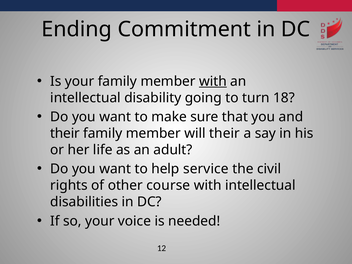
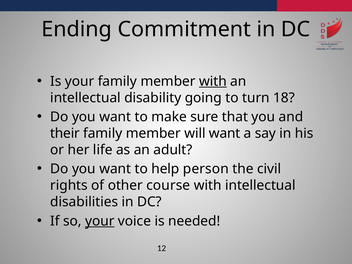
will their: their -> want (225, 133)
service: service -> person (206, 169)
your underline: none -> present (100, 221)
